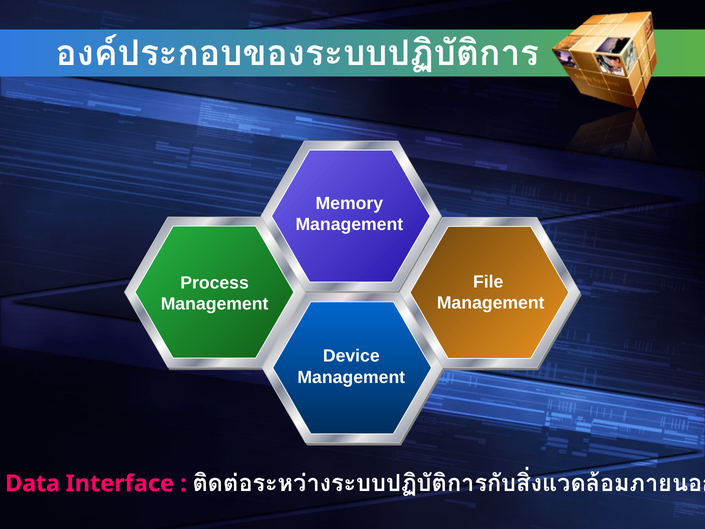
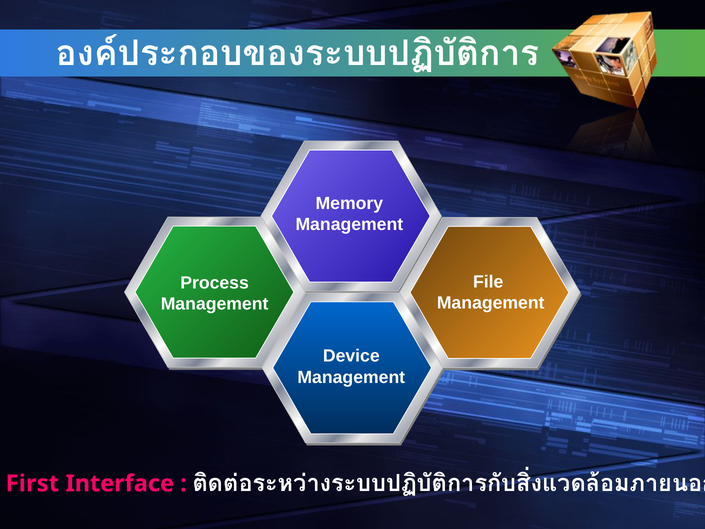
Data: Data -> First (32, 483)
